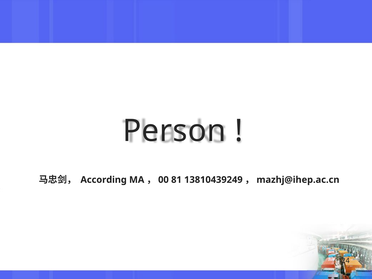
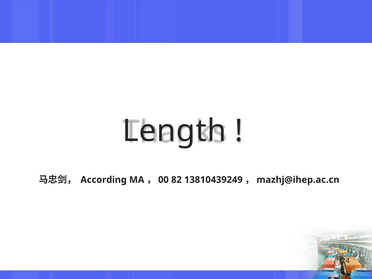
Person: Person -> Length (174, 131)
81: 81 -> 82 (176, 180)
